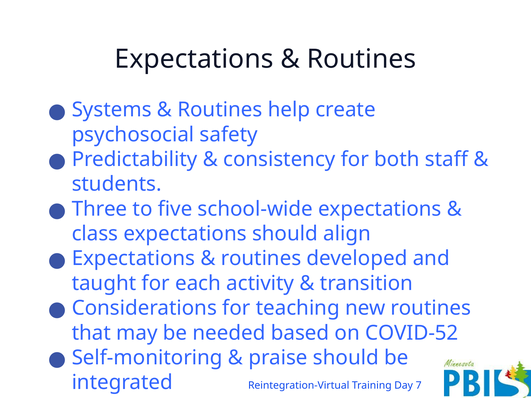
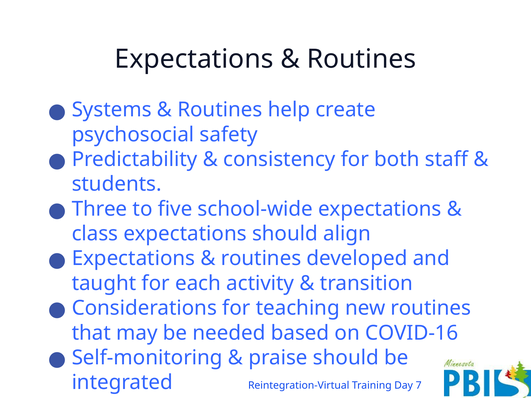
COVID-52: COVID-52 -> COVID-16 (412, 333)
